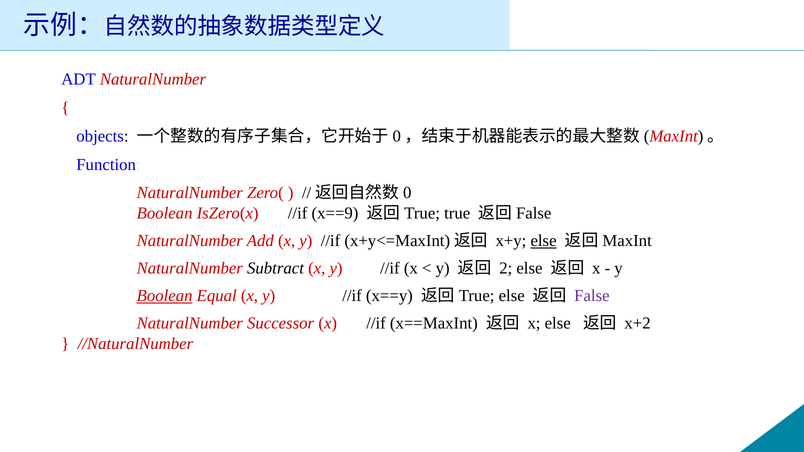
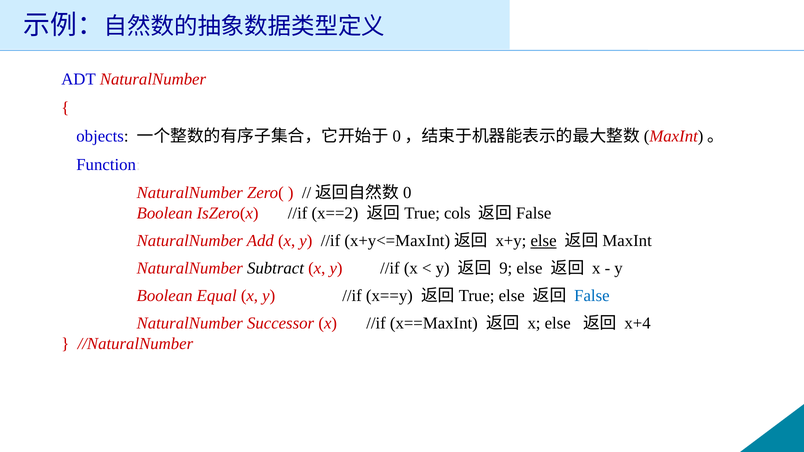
x==9: x==9 -> x==2 (335, 213)
true: true -> cols (457, 213)
2: 2 -> 9 (506, 268)
Boolean underline: present -> none (165, 296)
False colour: purple -> blue (592, 296)
x+2: x+2 -> x+4 (638, 323)
